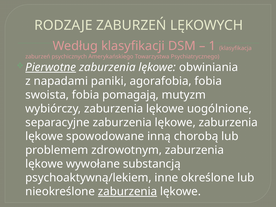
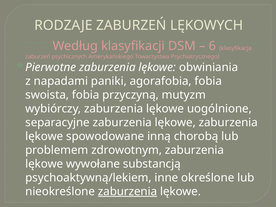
1: 1 -> 6 (212, 46)
Pierwotne underline: present -> none (51, 67)
pomagają: pomagają -> przyczyną (131, 95)
